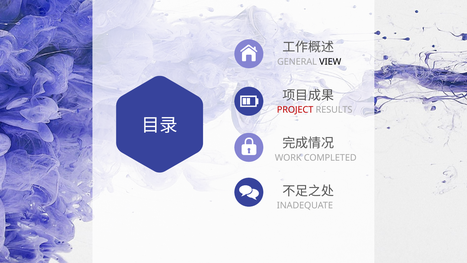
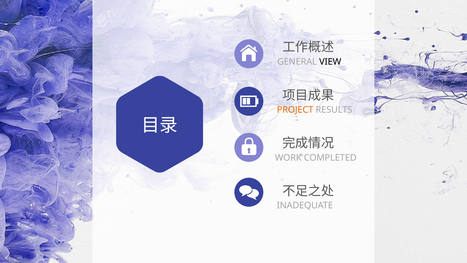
PROJECT colour: red -> orange (295, 110)
